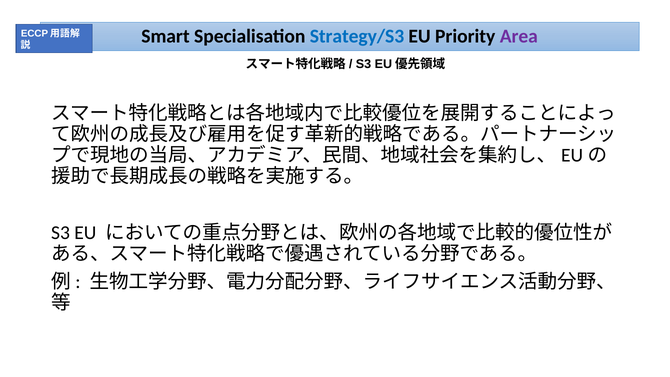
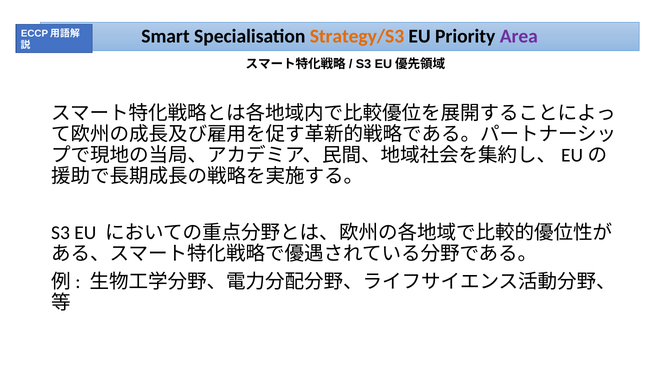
Strategy/S3 colour: blue -> orange (357, 36)
